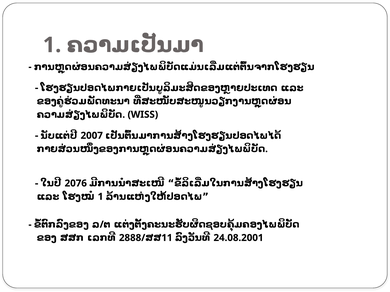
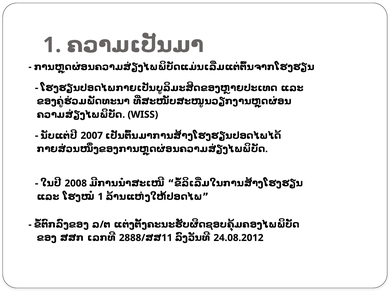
2076: 2076 -> 2008 (76, 184)
24.08.2001: 24.08.2001 -> 24.08.2012 (238, 238)
